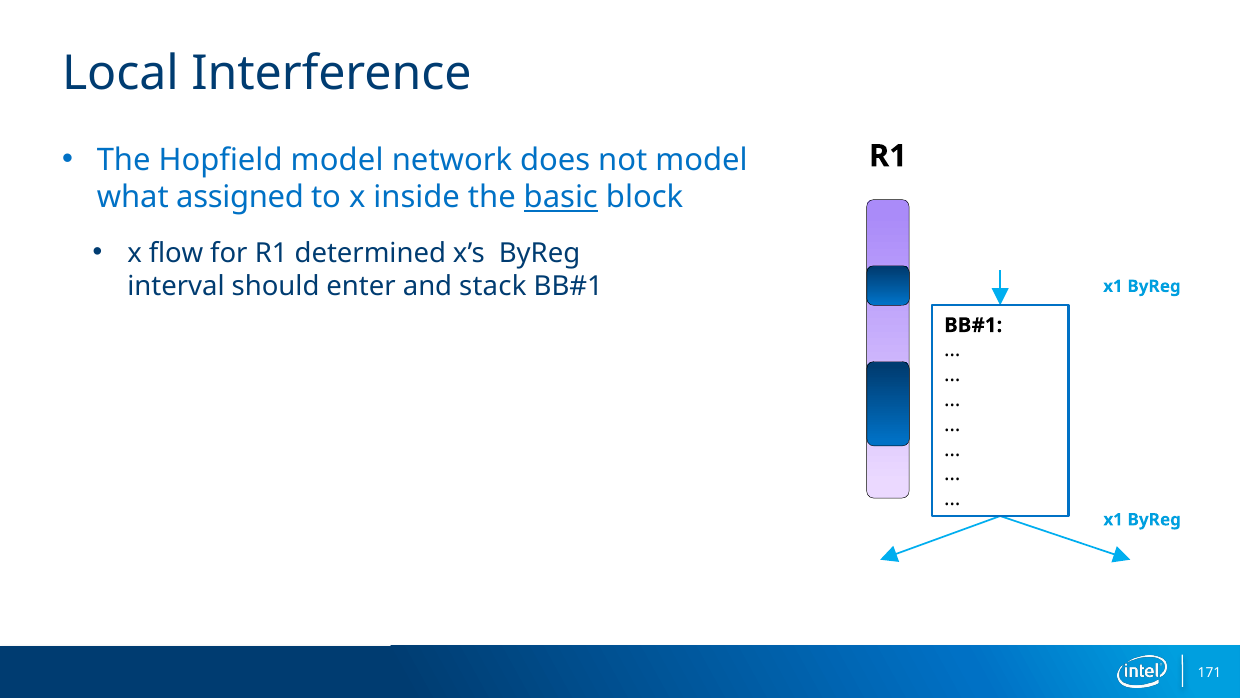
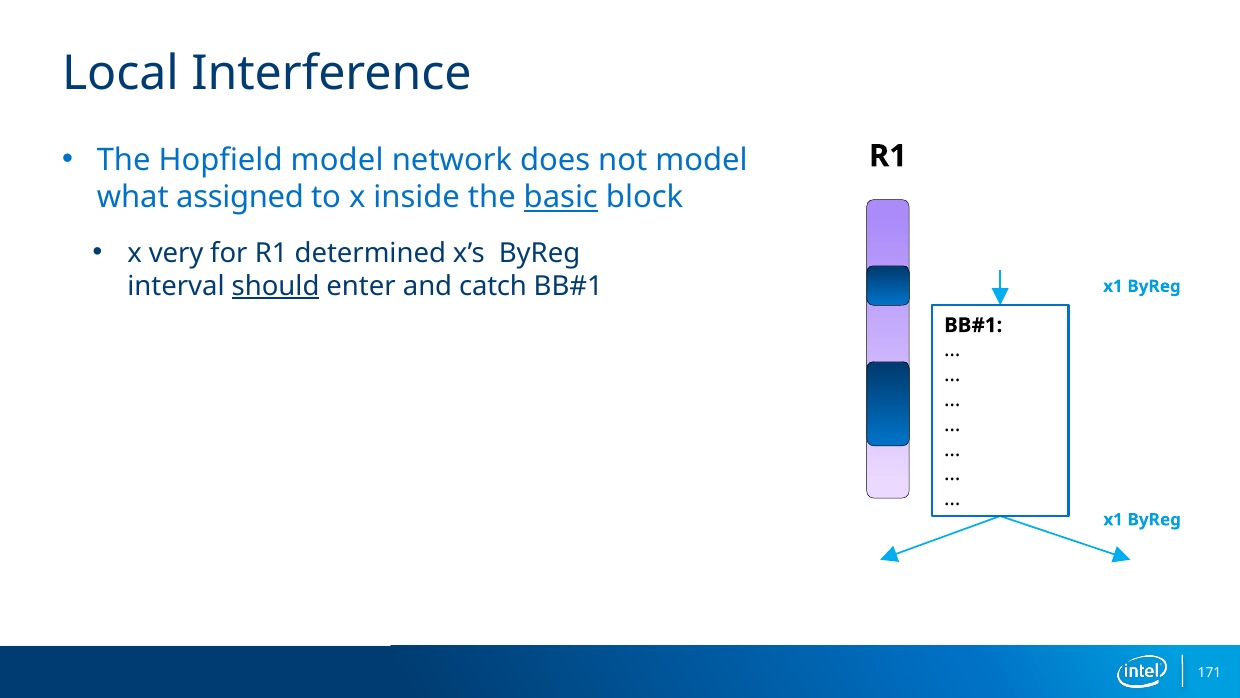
flow: flow -> very (176, 253)
should underline: none -> present (276, 286)
stack: stack -> catch (493, 286)
